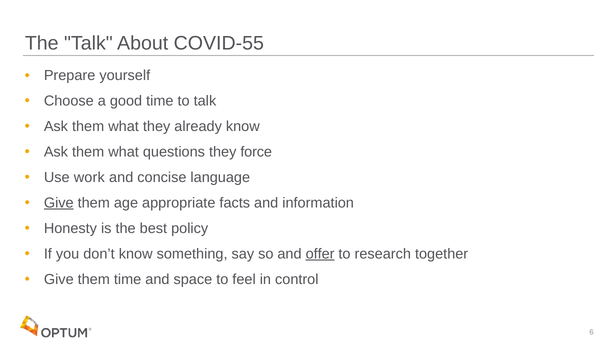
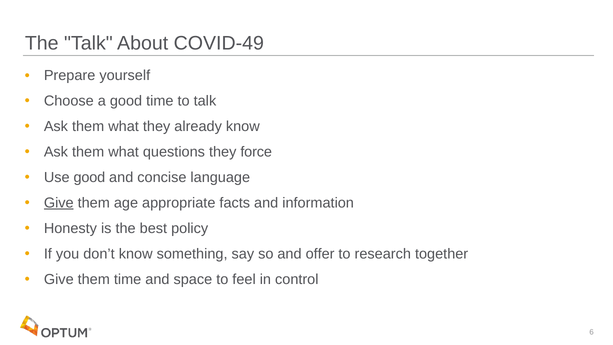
COVID-55: COVID-55 -> COVID-49 (219, 43)
Use work: work -> good (89, 177)
offer underline: present -> none (320, 254)
